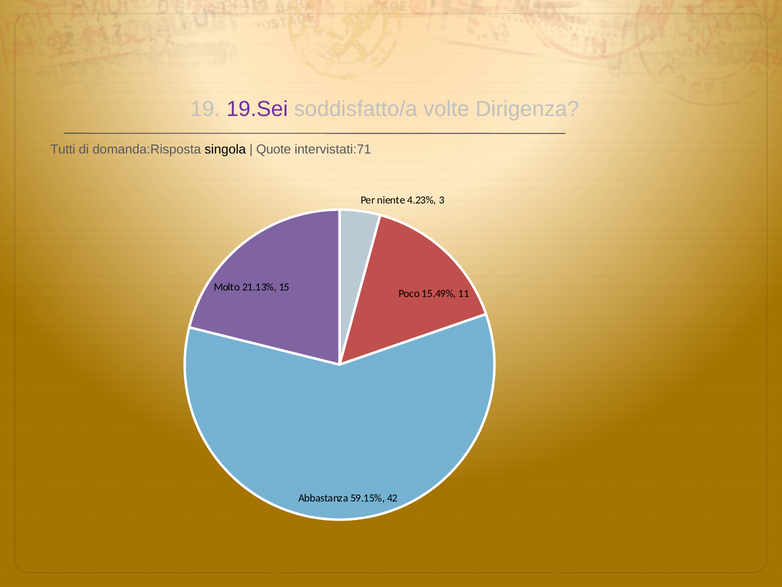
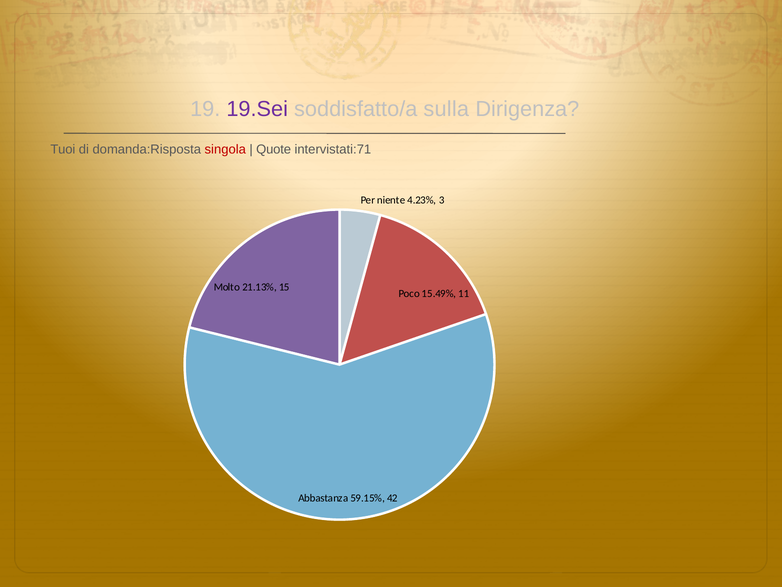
volte: volte -> sulla (446, 109)
Tutti: Tutti -> Tuoi (63, 149)
singola colour: black -> red (225, 149)
